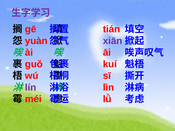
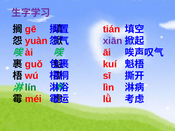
lín colour: purple -> green (31, 88)
